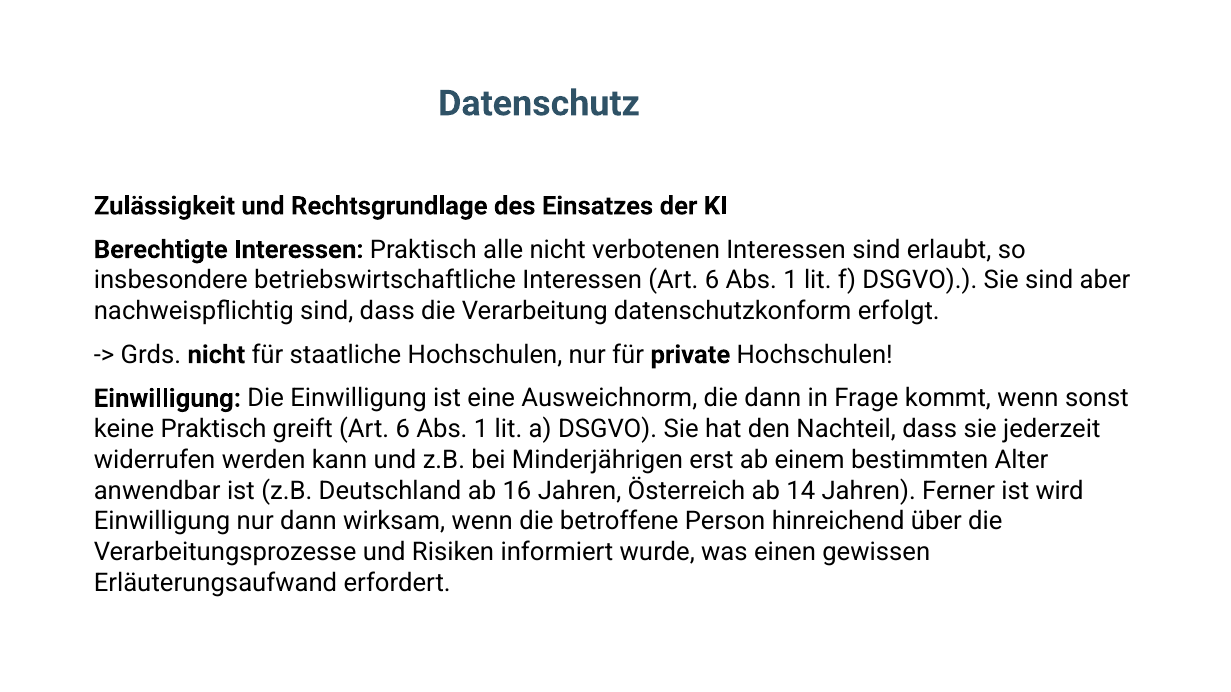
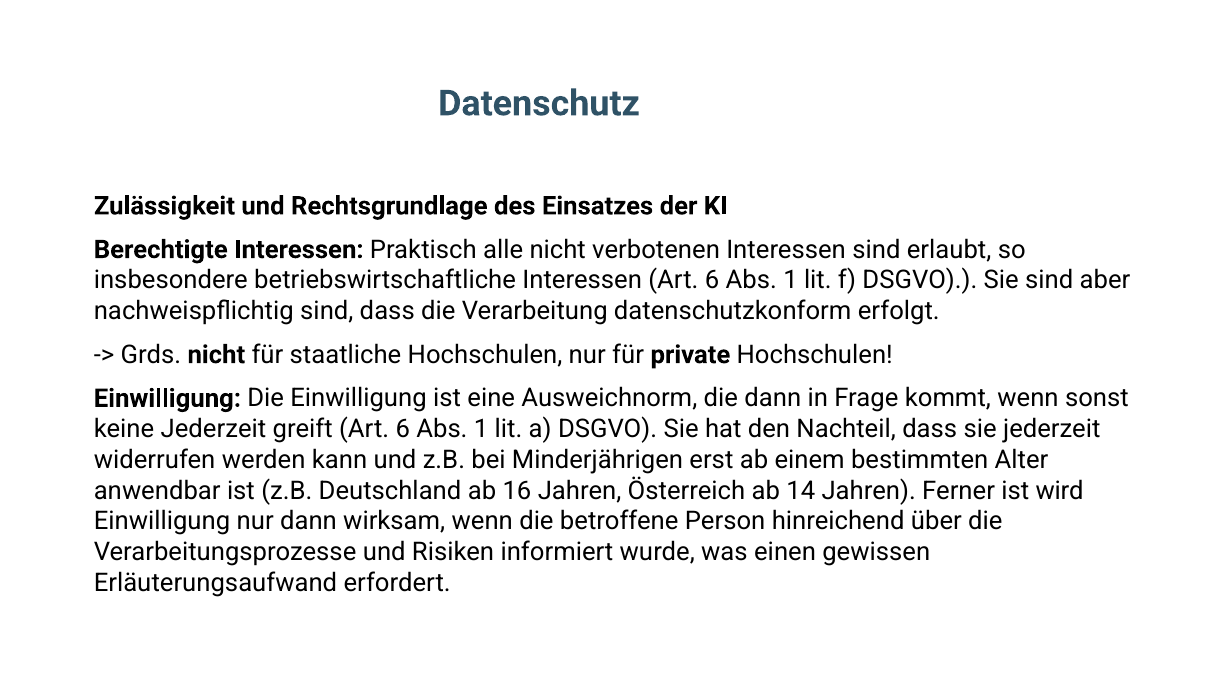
keine Praktisch: Praktisch -> Jederzeit (213, 429)
